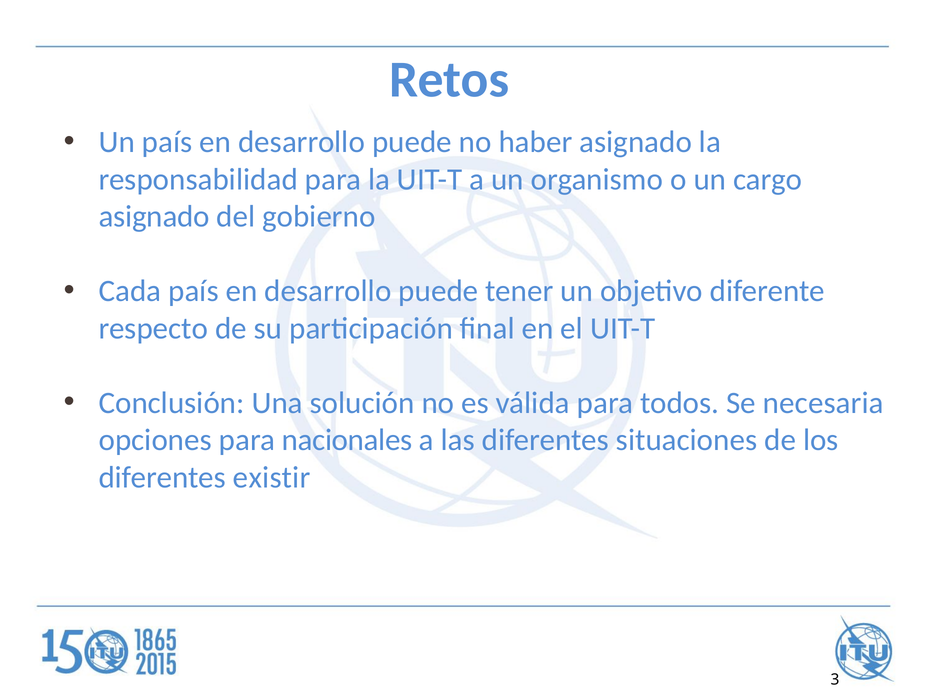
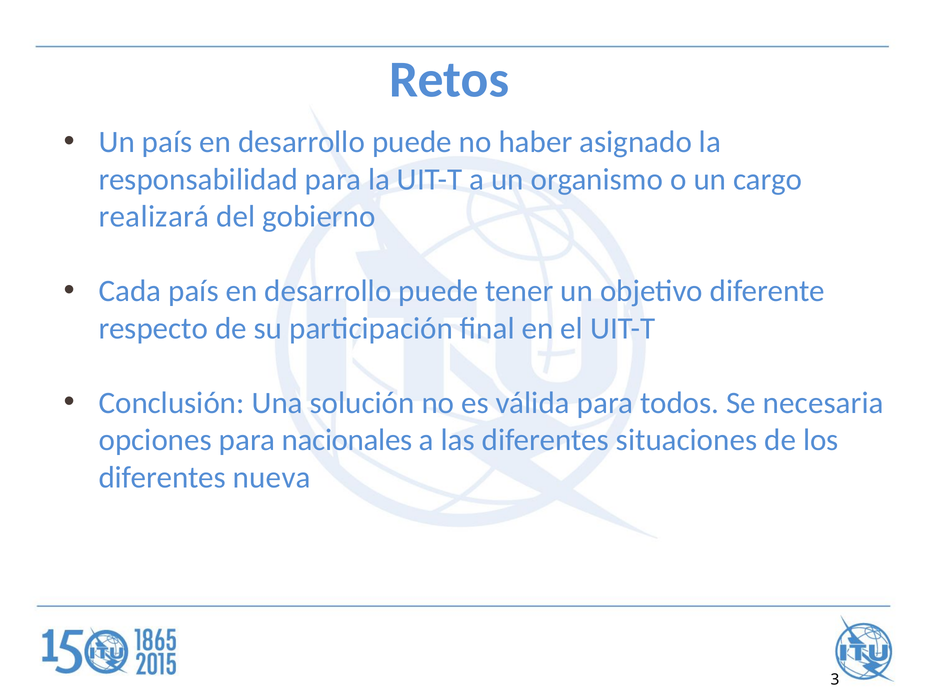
asignado: asignado -> realizará (154, 217)
existir: existir -> nueva (272, 478)
